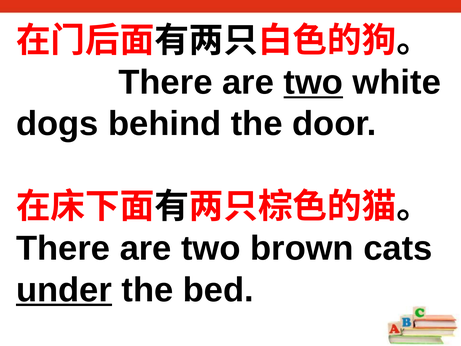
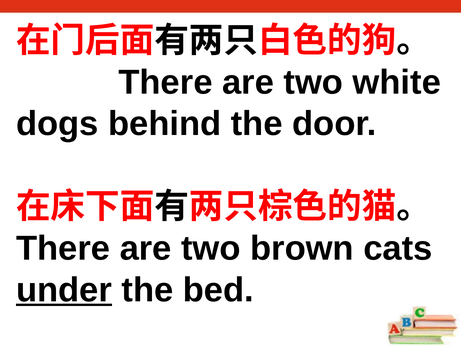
two underline: present -> none (313, 82)
